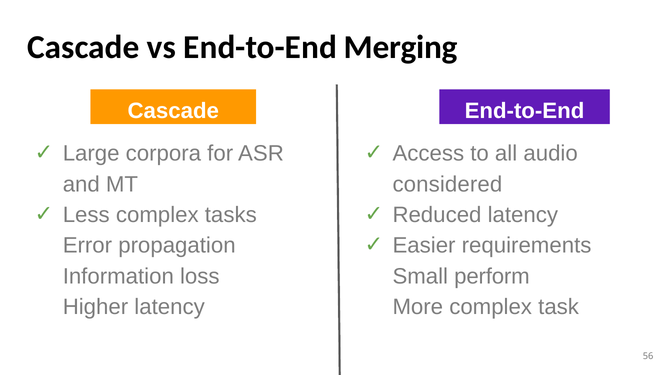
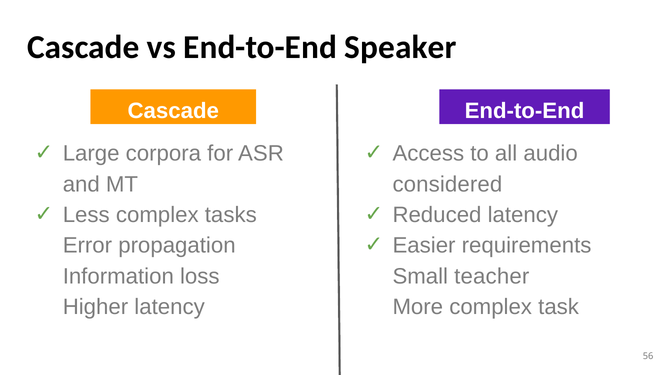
Merging: Merging -> Speaker (400, 47)
perform: perform -> teacher (492, 276)
